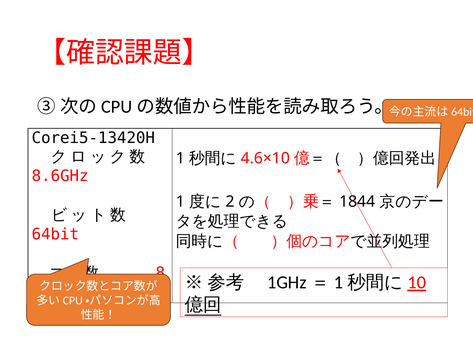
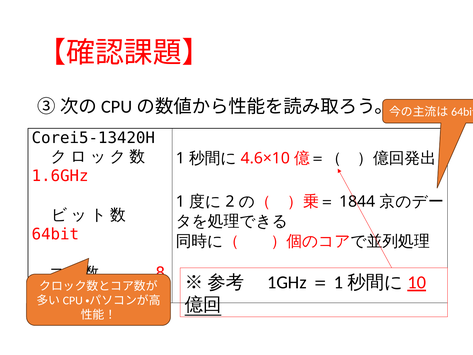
8.6GHz: 8.6GHz -> 1.6GHz (60, 176)
